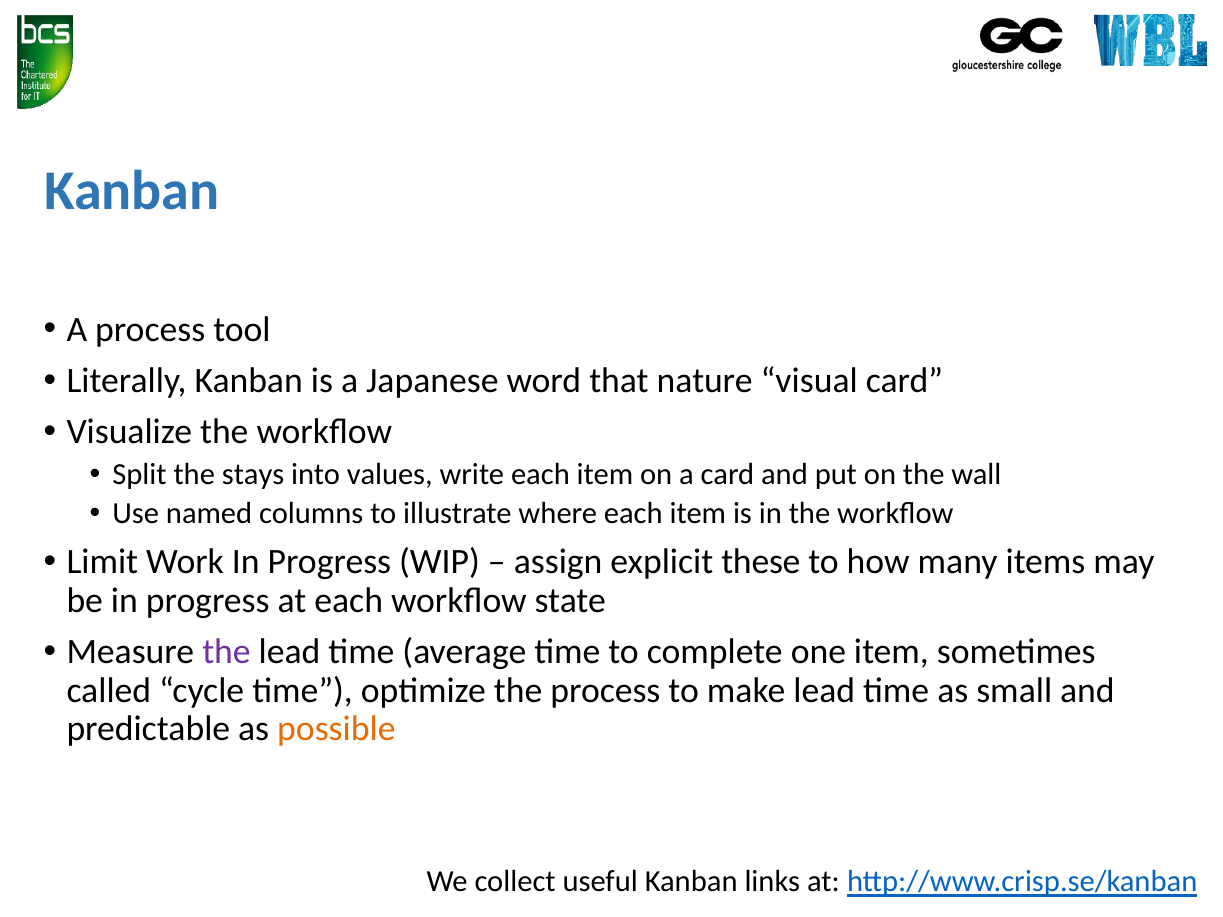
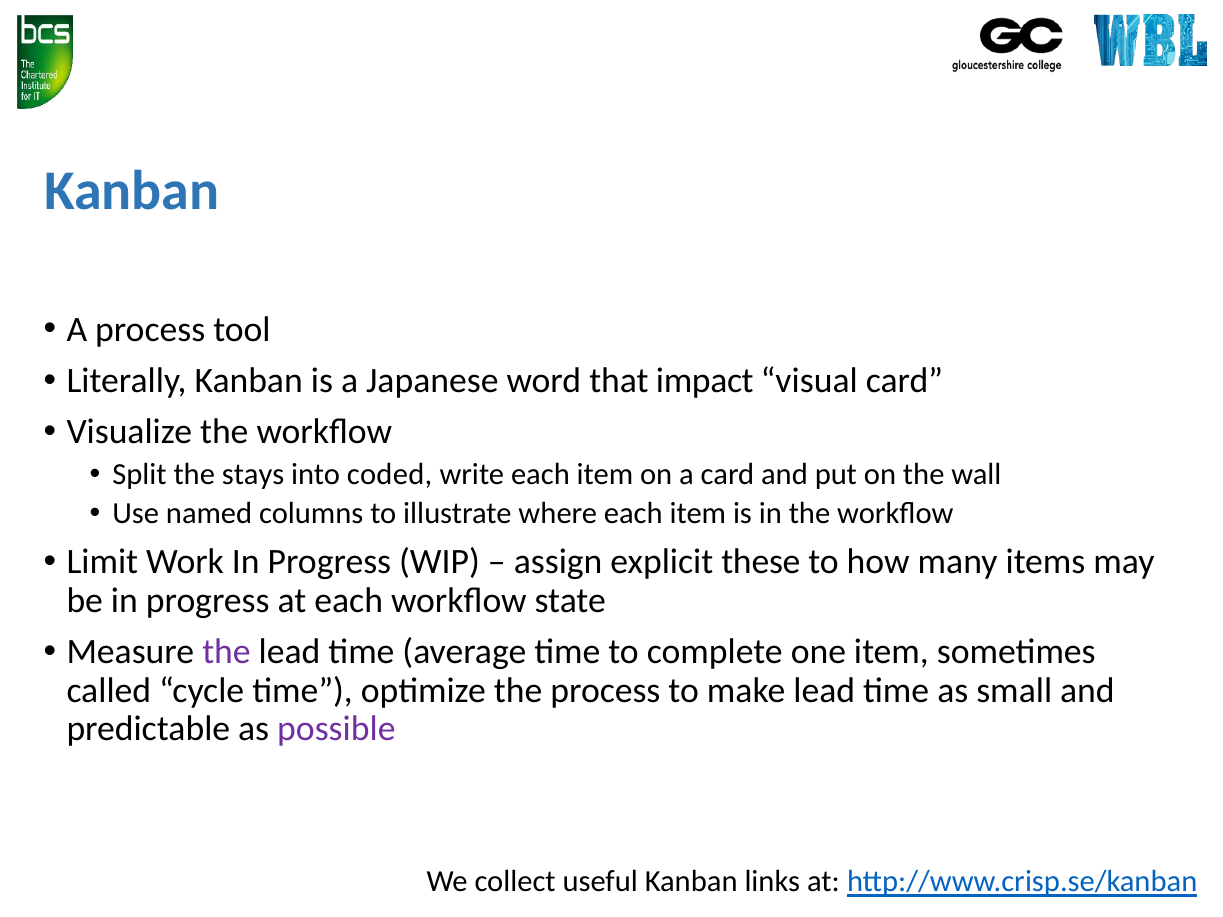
nature: nature -> impact (705, 381)
values: values -> coded (390, 474)
possible colour: orange -> purple (336, 729)
